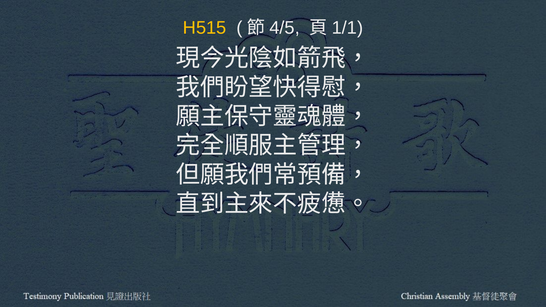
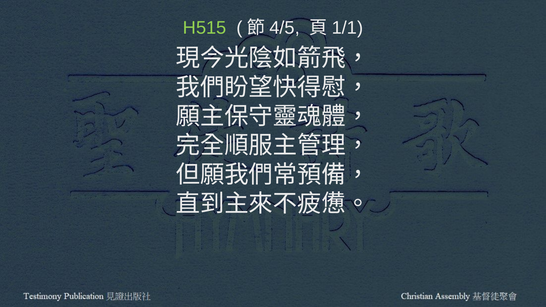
H515 colour: yellow -> light green (205, 28)
